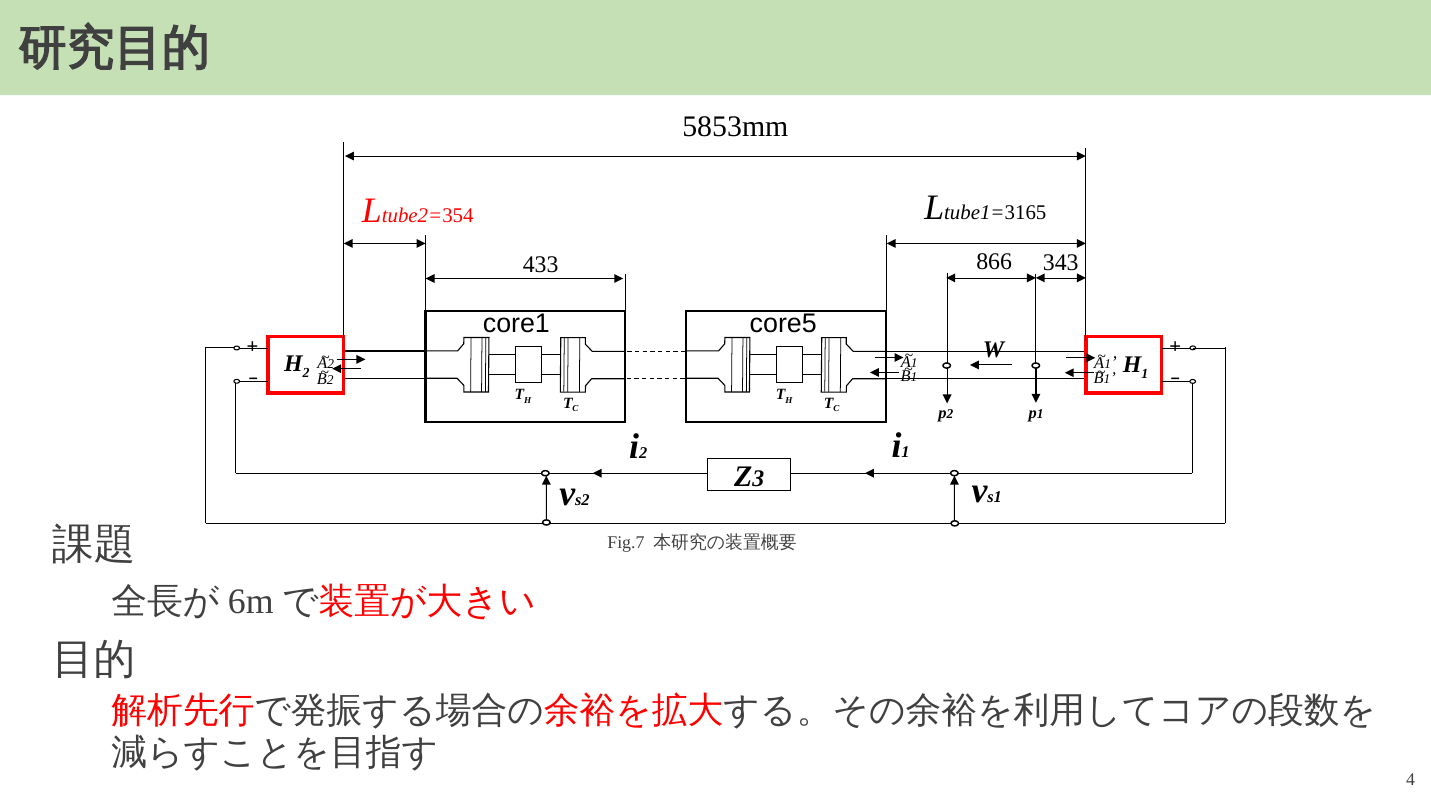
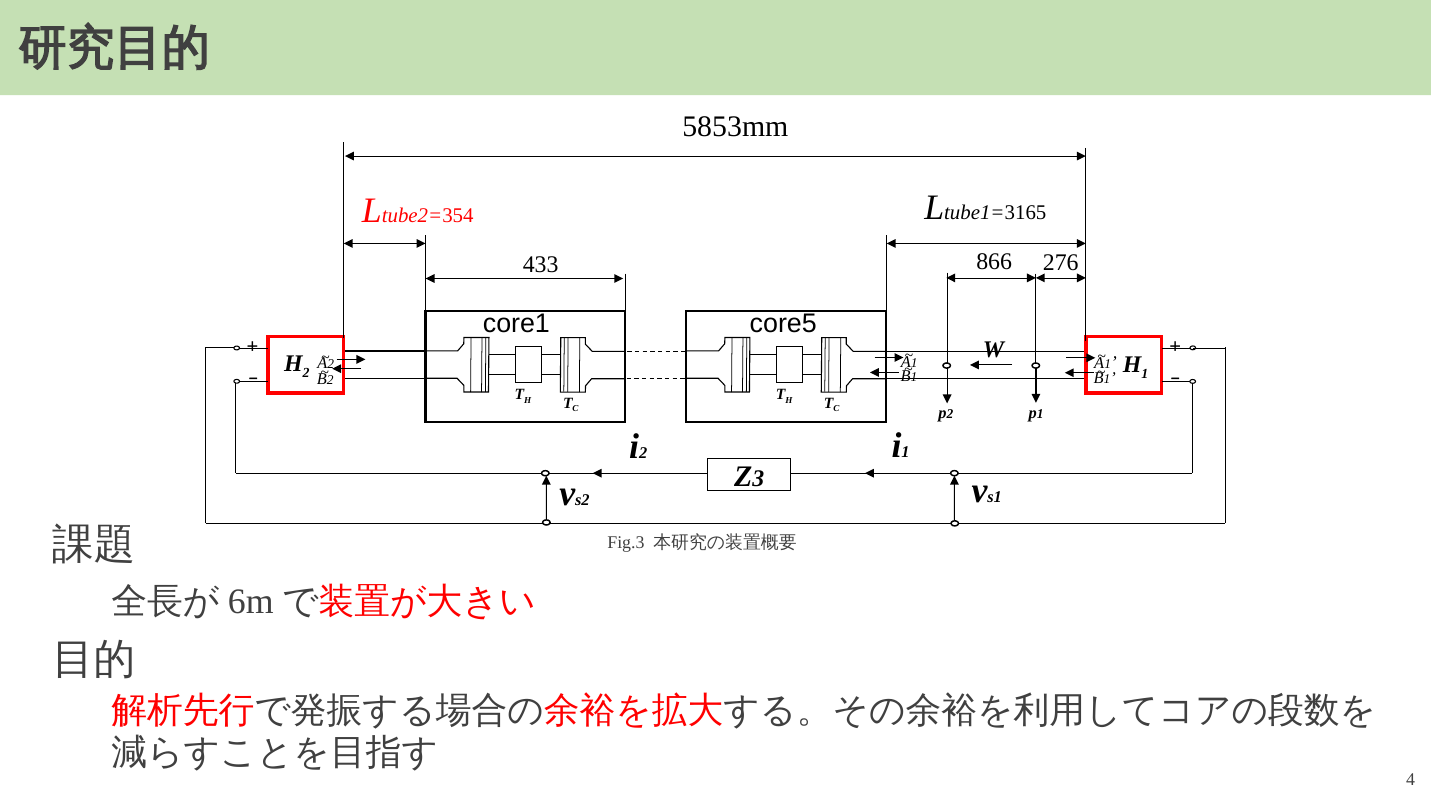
343: 343 -> 276 (1061, 262)
Fig.7: Fig.7 -> Fig.3 (626, 542)
